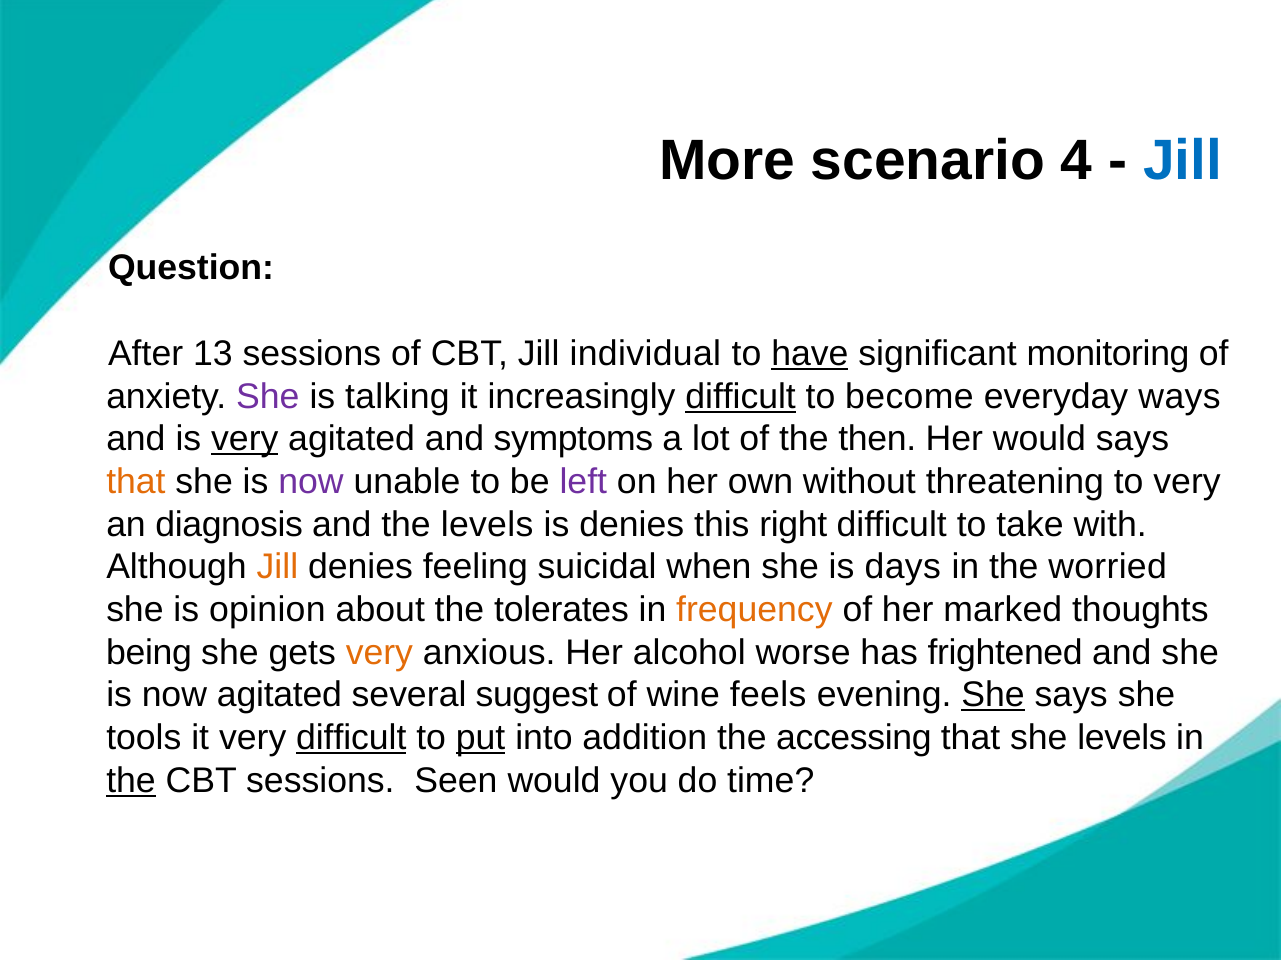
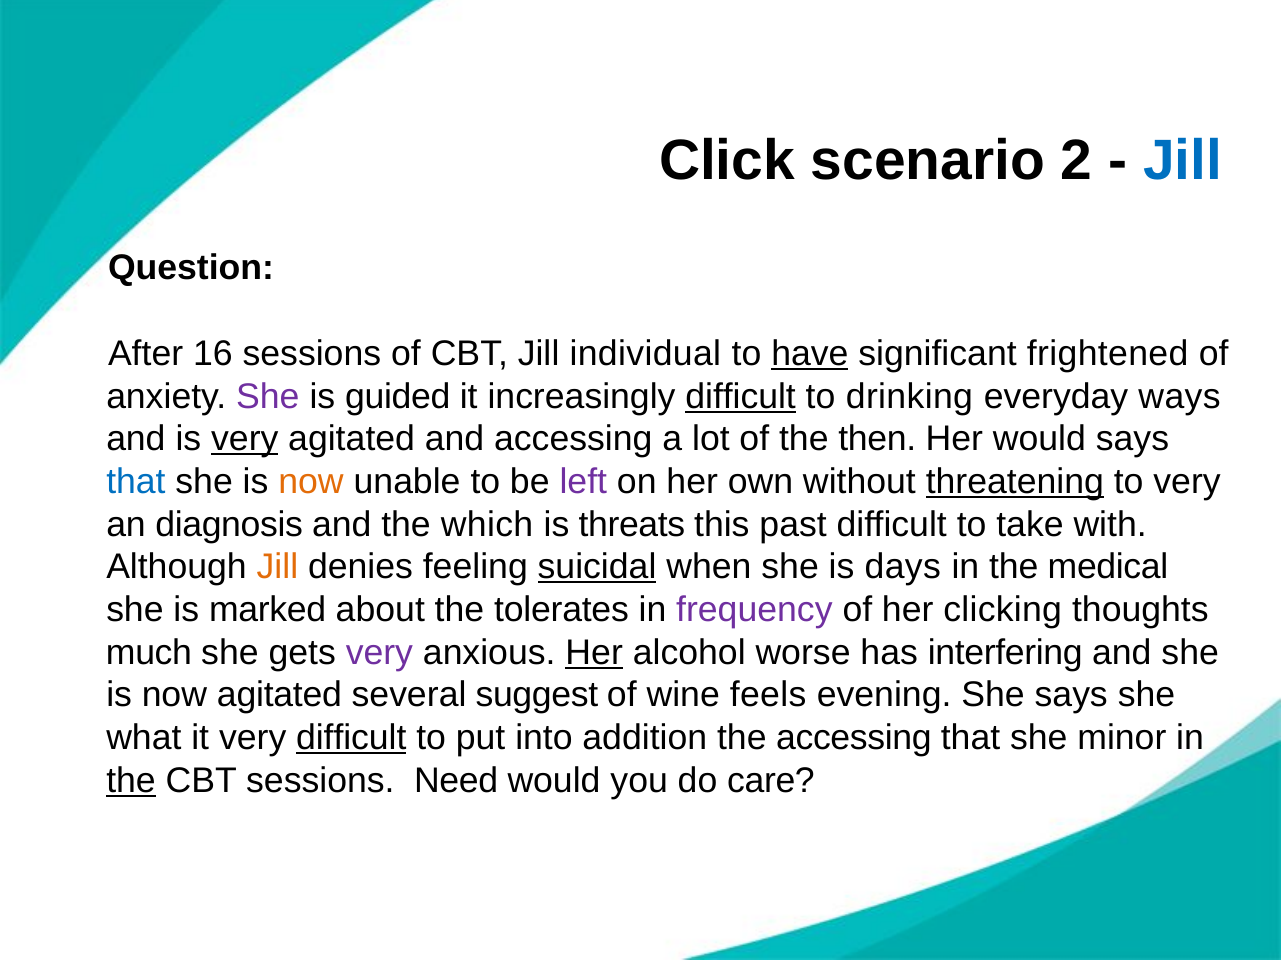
More: More -> Click (727, 161)
4: 4 -> 2 (1077, 161)
13: 13 -> 16 (213, 354)
monitoring: monitoring -> frightened (1108, 354)
talking: talking -> guided (398, 397)
become: become -> drinking (909, 397)
and symptoms: symptoms -> accessing (573, 439)
that colour: orange -> blue (136, 482)
now colour: purple -> orange (311, 482)
threatening underline: none -> present (1015, 482)
the levels: levels -> which (487, 525)
is denies: denies -> threats (632, 525)
right: right -> past (793, 525)
suicidal underline: none -> present (597, 567)
worried: worried -> medical (1108, 567)
opinion: opinion -> marked (268, 610)
frequency colour: orange -> purple (754, 610)
marked: marked -> clicking (1003, 610)
being: being -> much (149, 653)
very colour: orange -> purple (379, 653)
Her underline: none -> present (594, 653)
frightened: frightened -> interfering (1005, 653)
She underline: present -> none (993, 696)
tools: tools -> what (144, 738)
put underline: present -> none (481, 738)
she levels: levels -> minor (1122, 738)
Seen: Seen -> Need (456, 781)
time: time -> care (771, 781)
